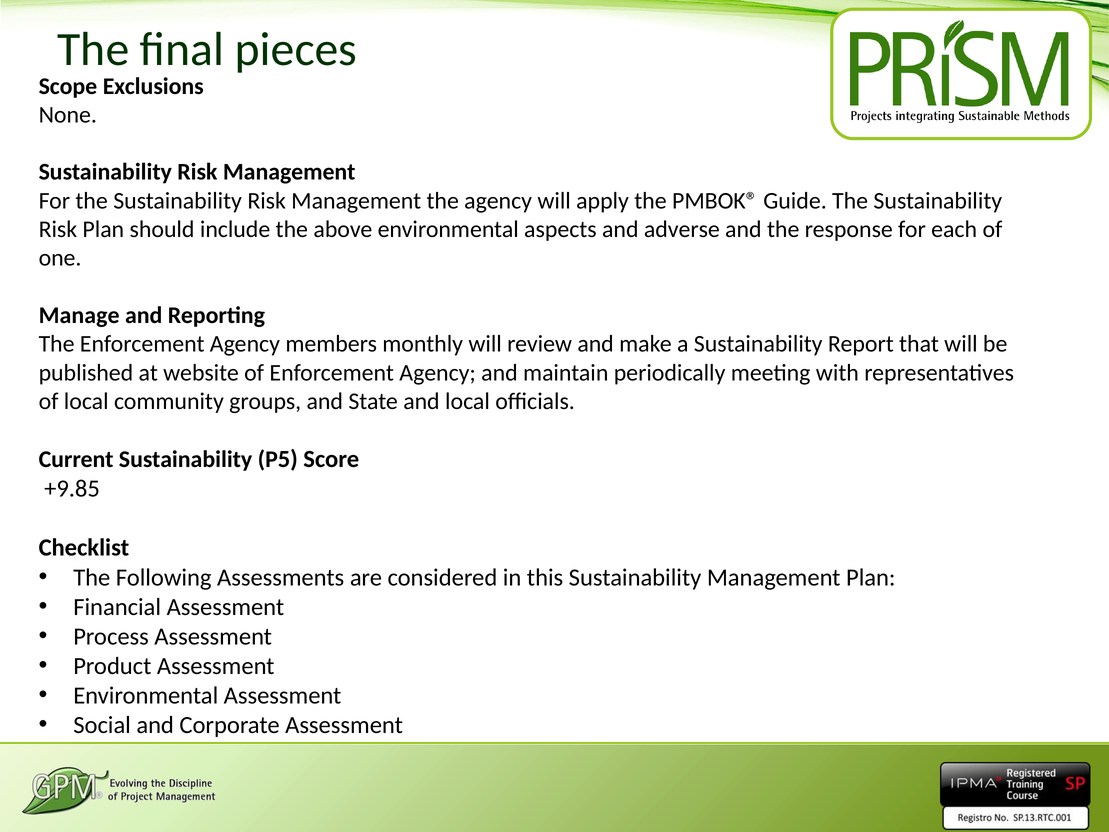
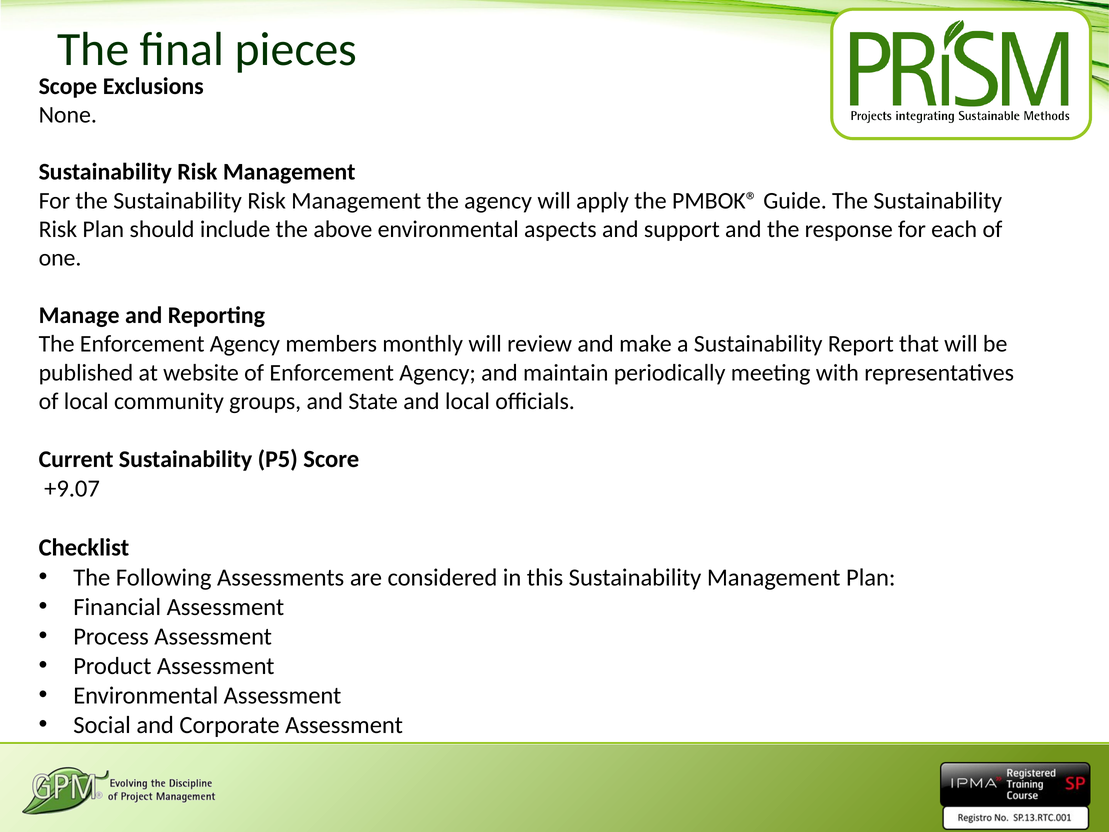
adverse: adverse -> support (682, 229)
+9.85: +9.85 -> +9.07 (72, 489)
